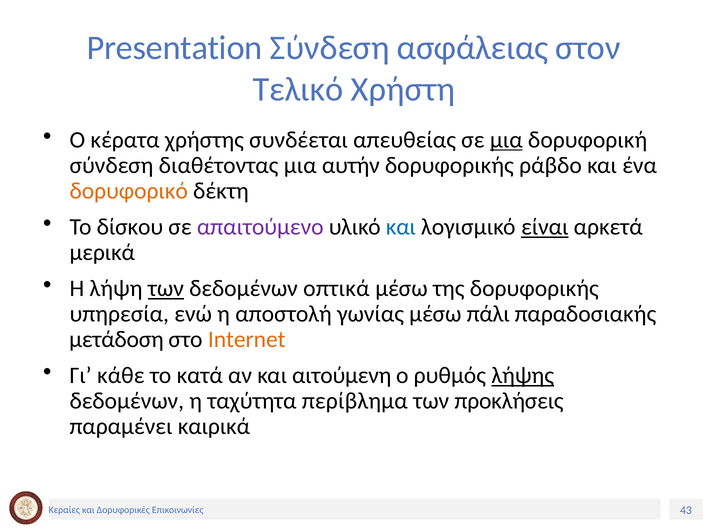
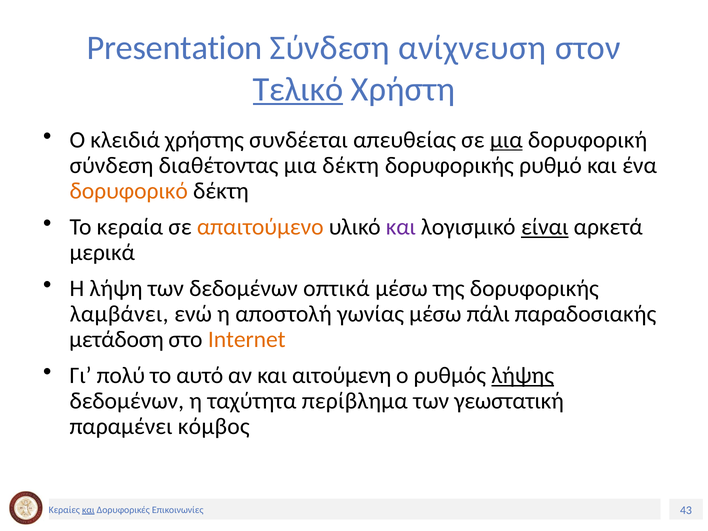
ασφάλειας: ασφάλειας -> ανίχνευση (472, 48)
Τελικό underline: none -> present (298, 89)
κέρατα: κέρατα -> κλειδιά (125, 140)
μια αυτήν: αυτήν -> δέκτη (351, 165)
ράβδο: ράβδο -> ρυθμό (551, 165)
δίσκου: δίσκου -> κεραία (130, 227)
απαιτούμενο colour: purple -> orange (260, 227)
και colour: blue -> purple (401, 227)
των underline: present -> none (166, 288)
υπηρεσία: υπηρεσία -> λαμβάνει (119, 314)
κάθε: κάθε -> πολύ (121, 375)
κατά: κατά -> αυτό (200, 375)
προκλήσεις: προκλήσεις -> γεωστατική (509, 401)
καιρικά: καιρικά -> κόμβος (214, 426)
και underline: none -> present (88, 510)
